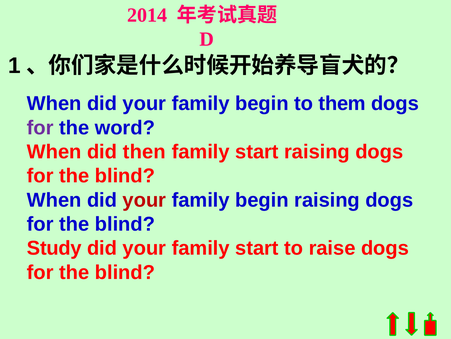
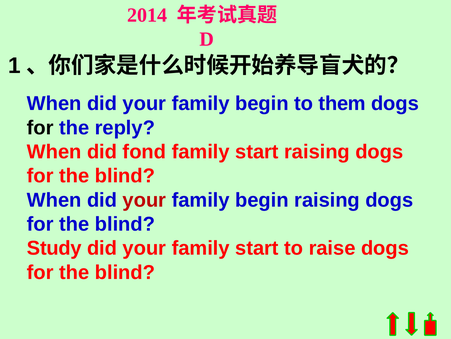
for colour: purple -> black (40, 127)
word: word -> reply (125, 127)
then: then -> fond (144, 152)
